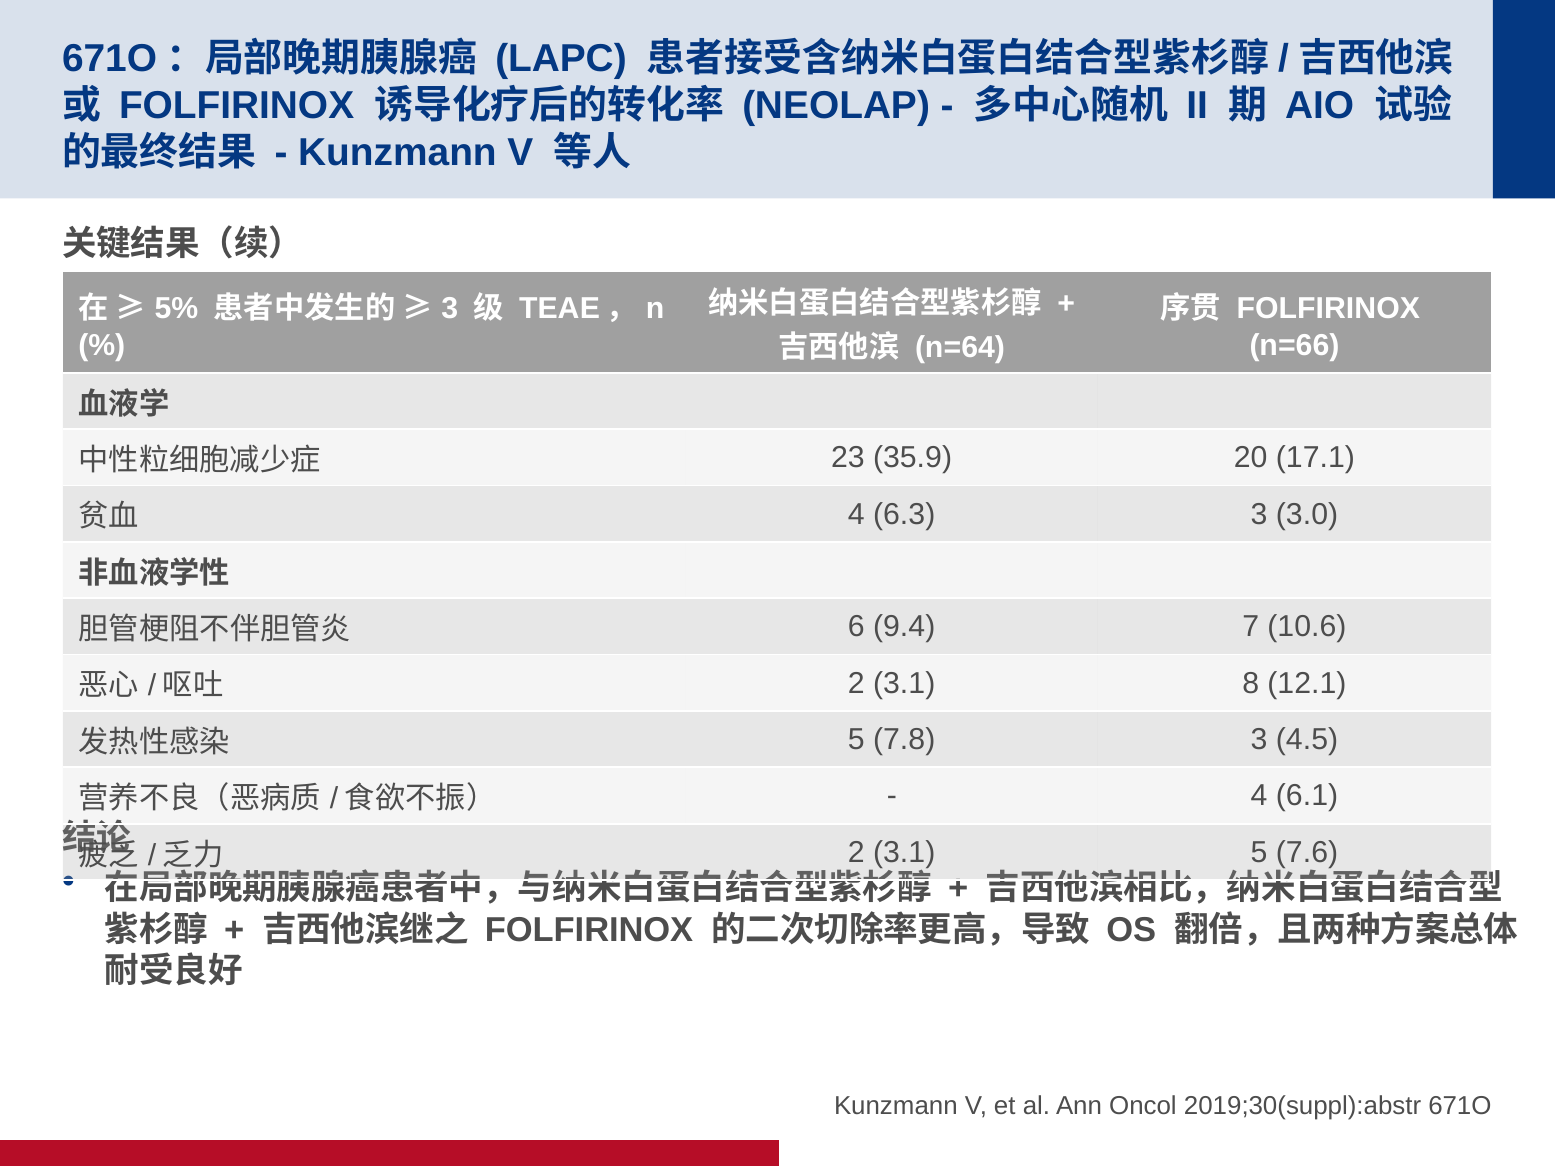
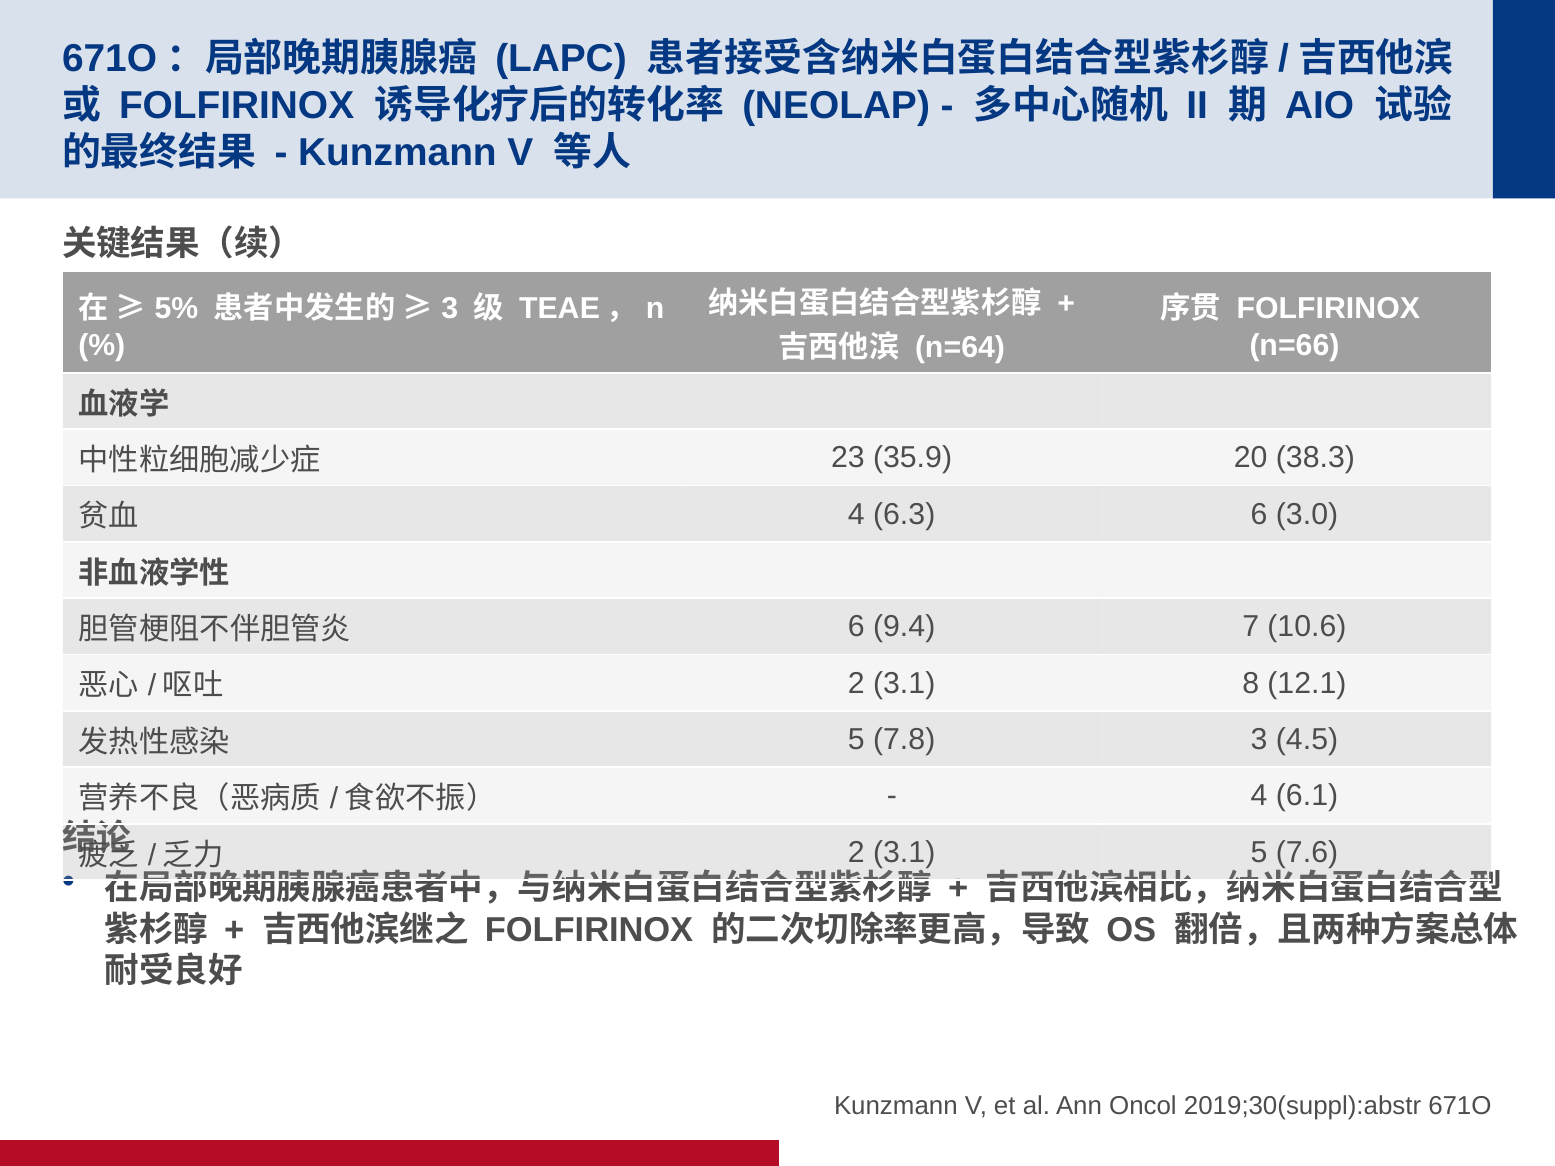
17.1: 17.1 -> 38.3 (1315, 458)
6.3 3: 3 -> 6 (1259, 514)
